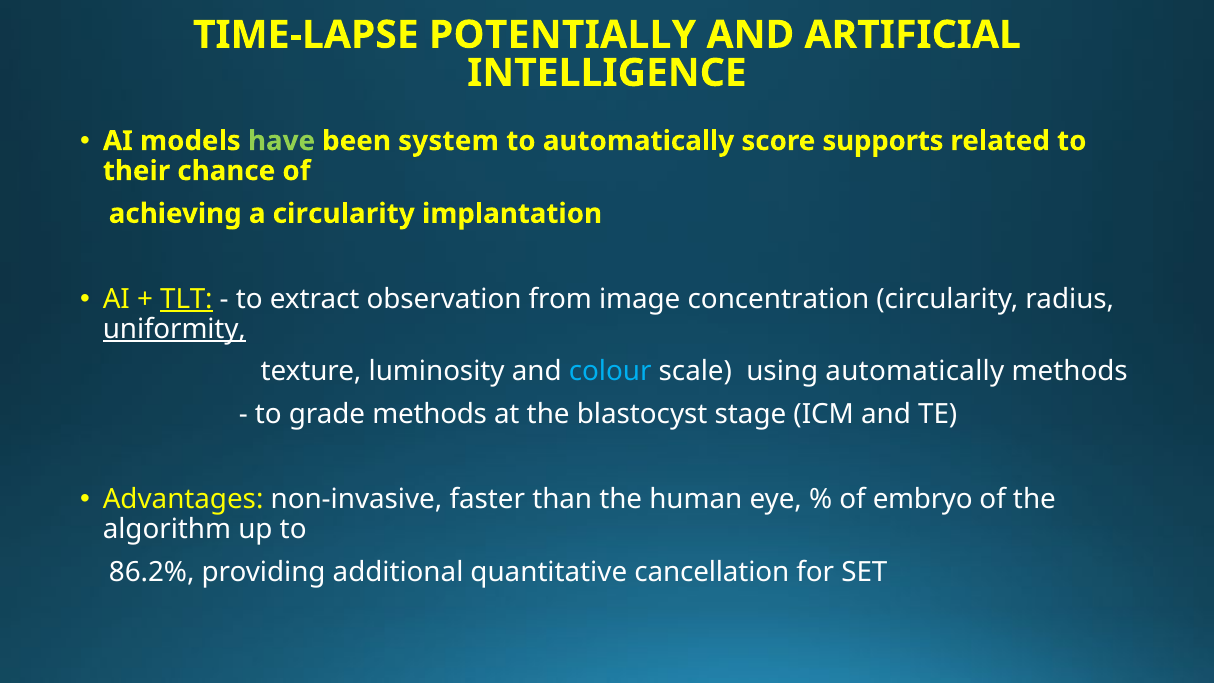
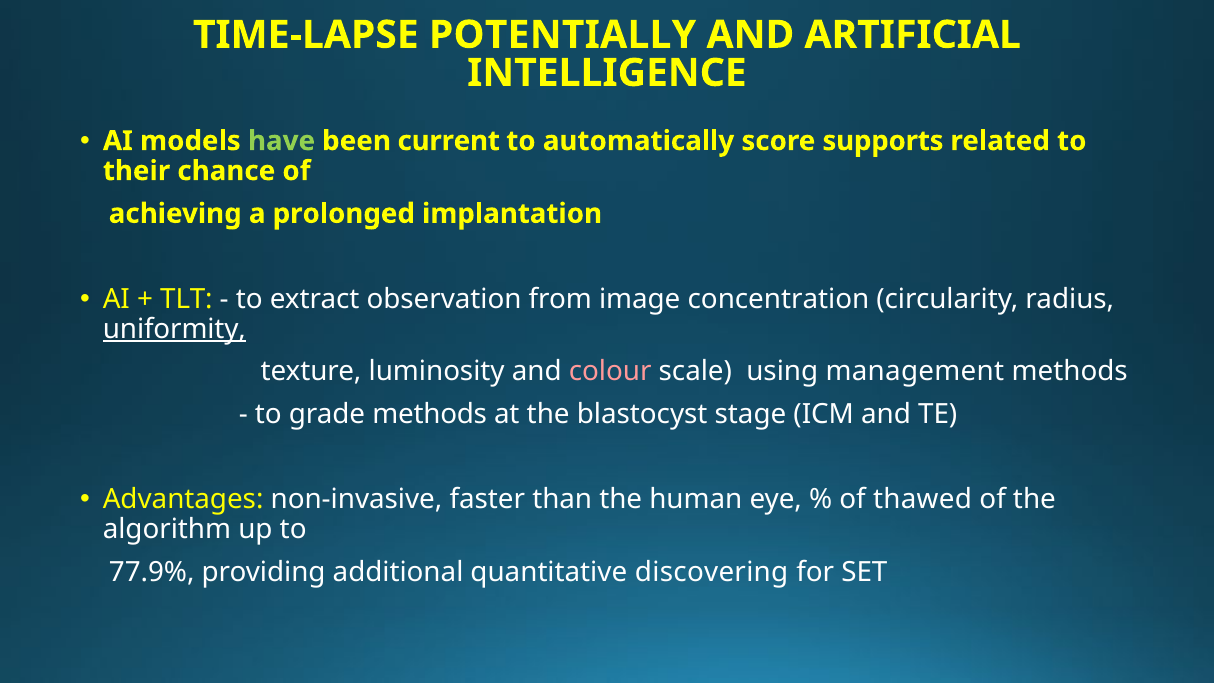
system: system -> current (449, 141)
a circularity: circularity -> prolonged (344, 214)
TLT underline: present -> none (186, 299)
colour colour: light blue -> pink (610, 372)
using automatically: automatically -> management (915, 372)
embryo: embryo -> thawed (922, 500)
86.2%: 86.2% -> 77.9% (152, 572)
cancellation: cancellation -> discovering (712, 572)
